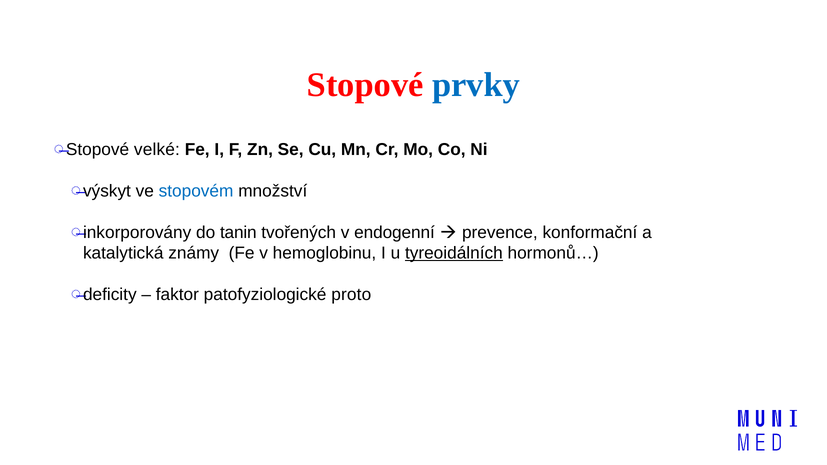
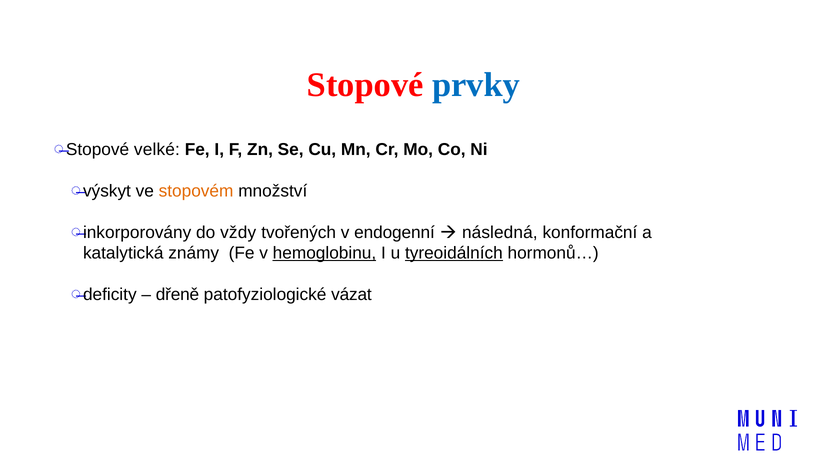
stopovém colour: blue -> orange (196, 191)
tanin: tanin -> vždy (238, 232)
prevence: prevence -> následná (500, 232)
hemoglobinu underline: none -> present (324, 253)
faktor: faktor -> dřeně (177, 294)
proto: proto -> vázat (351, 294)
